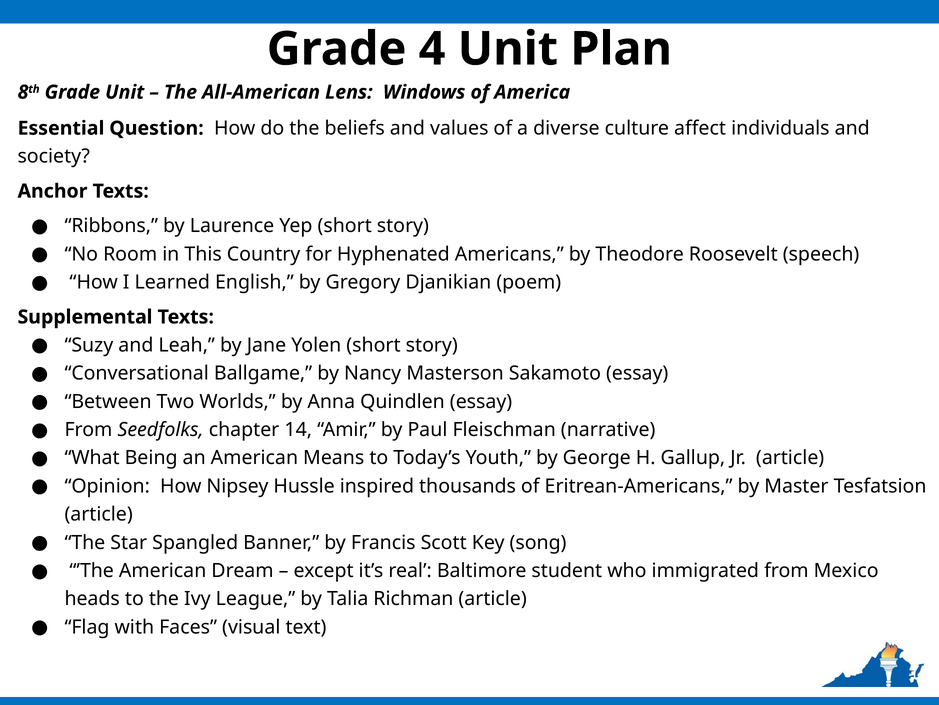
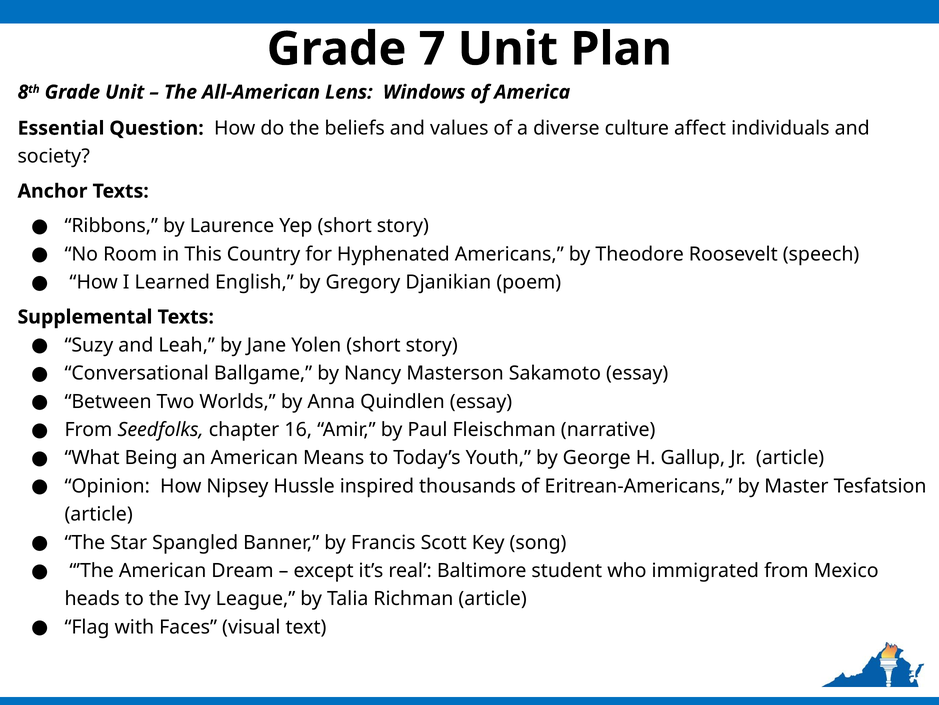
4: 4 -> 7 (432, 49)
14: 14 -> 16 (298, 429)
